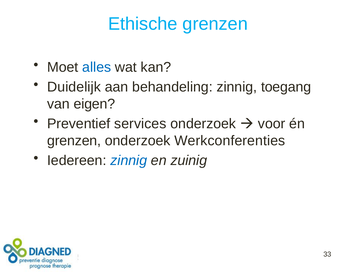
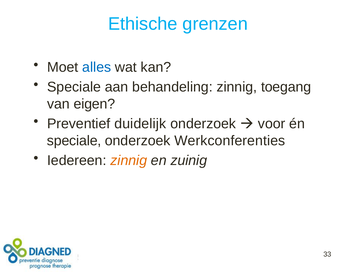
Duidelijk: Duidelijk -> Speciale (74, 87)
services: services -> duidelijk (140, 124)
grenzen: grenzen -> speciale (74, 140)
zinnig colour: blue -> orange (129, 160)
